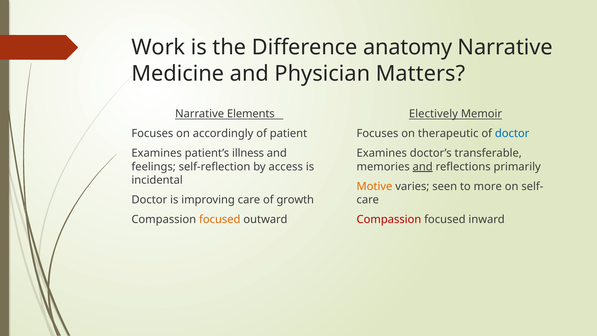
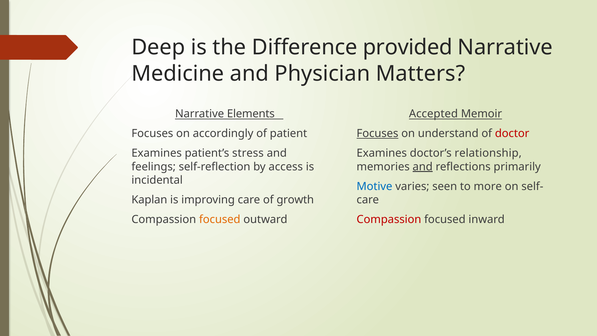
Work: Work -> Deep (158, 47)
anatomy: anatomy -> provided (408, 47)
Electively: Electively -> Accepted (433, 114)
Focuses underline: none -> present (377, 134)
therapeutic: therapeutic -> understand (448, 134)
doctor colour: blue -> red (512, 134)
illness: illness -> stress (248, 153)
transferable: transferable -> relationship (488, 153)
Motive colour: orange -> blue (374, 186)
Doctor: Doctor -> Kaplan (149, 200)
